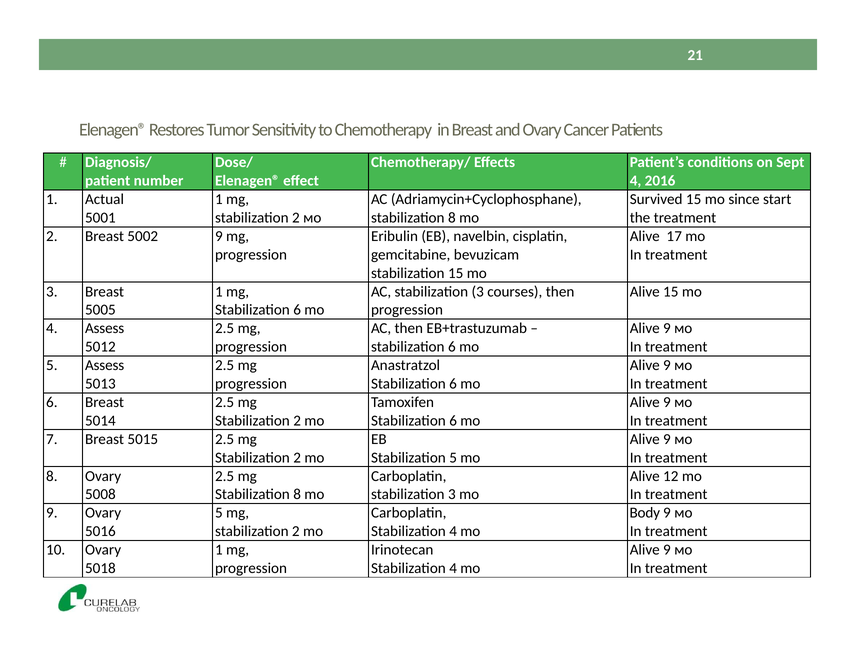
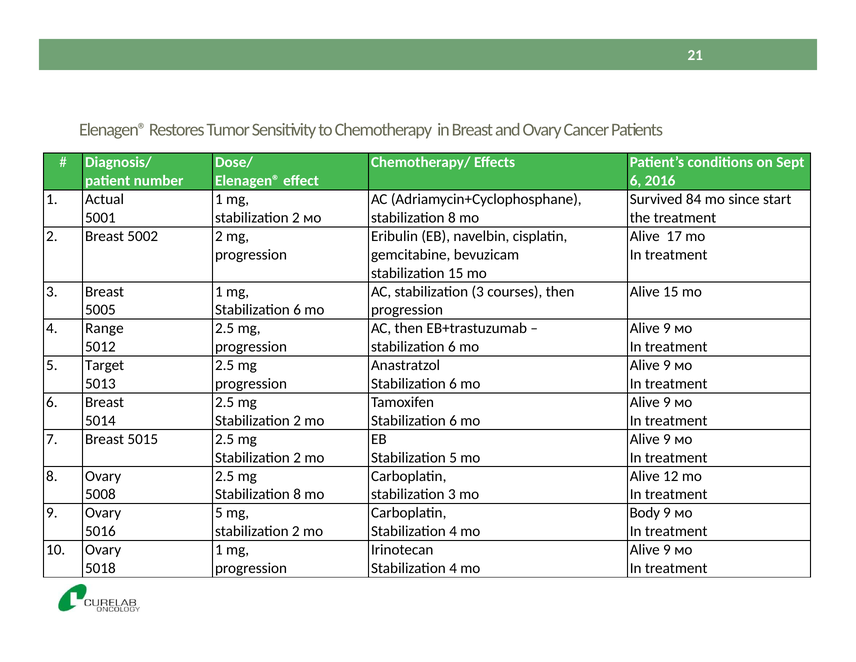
4: 4 -> 6 (636, 181)
Survived 15: 15 -> 84 (694, 199)
5002 9: 9 -> 2 (219, 236)
4 Assess: Assess -> Range (104, 328)
5 Assess: Assess -> Target (105, 365)
